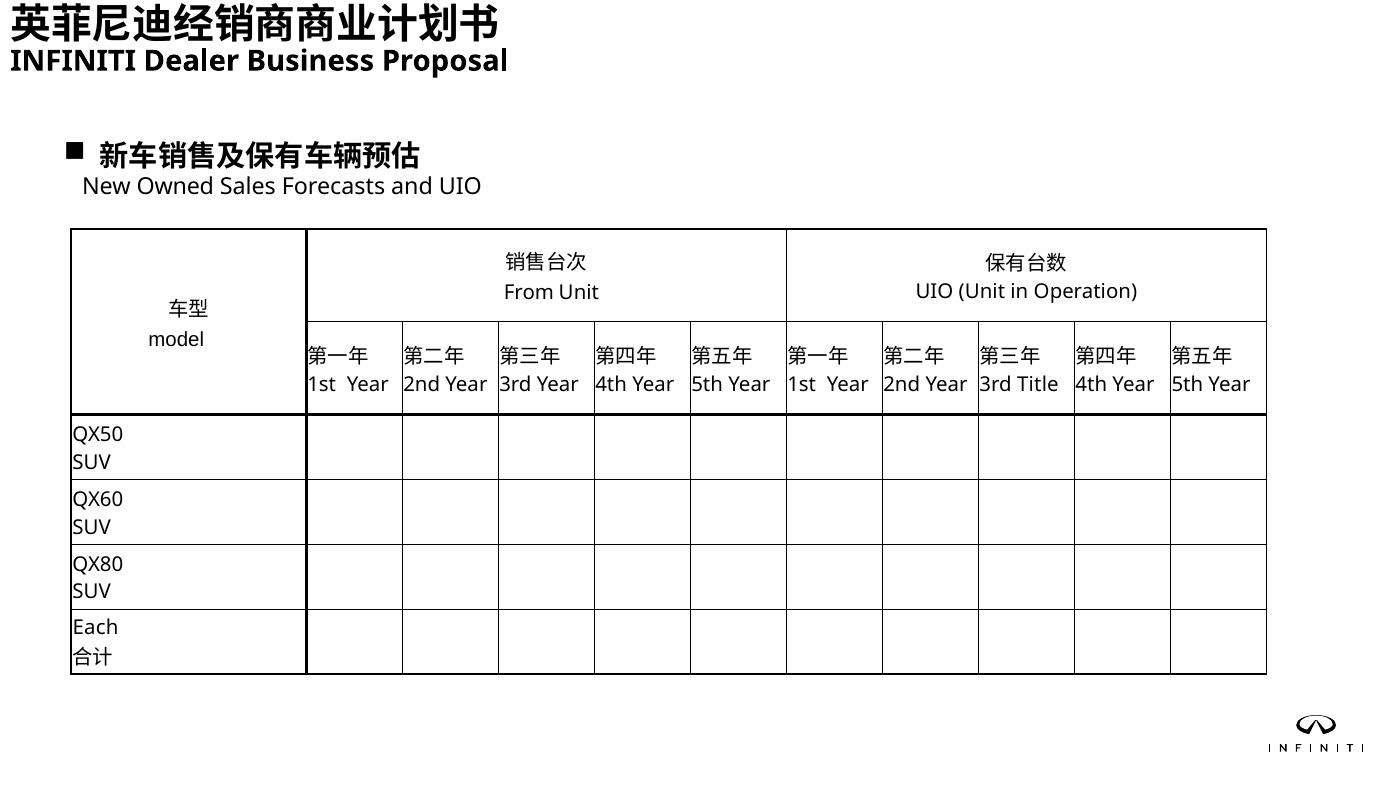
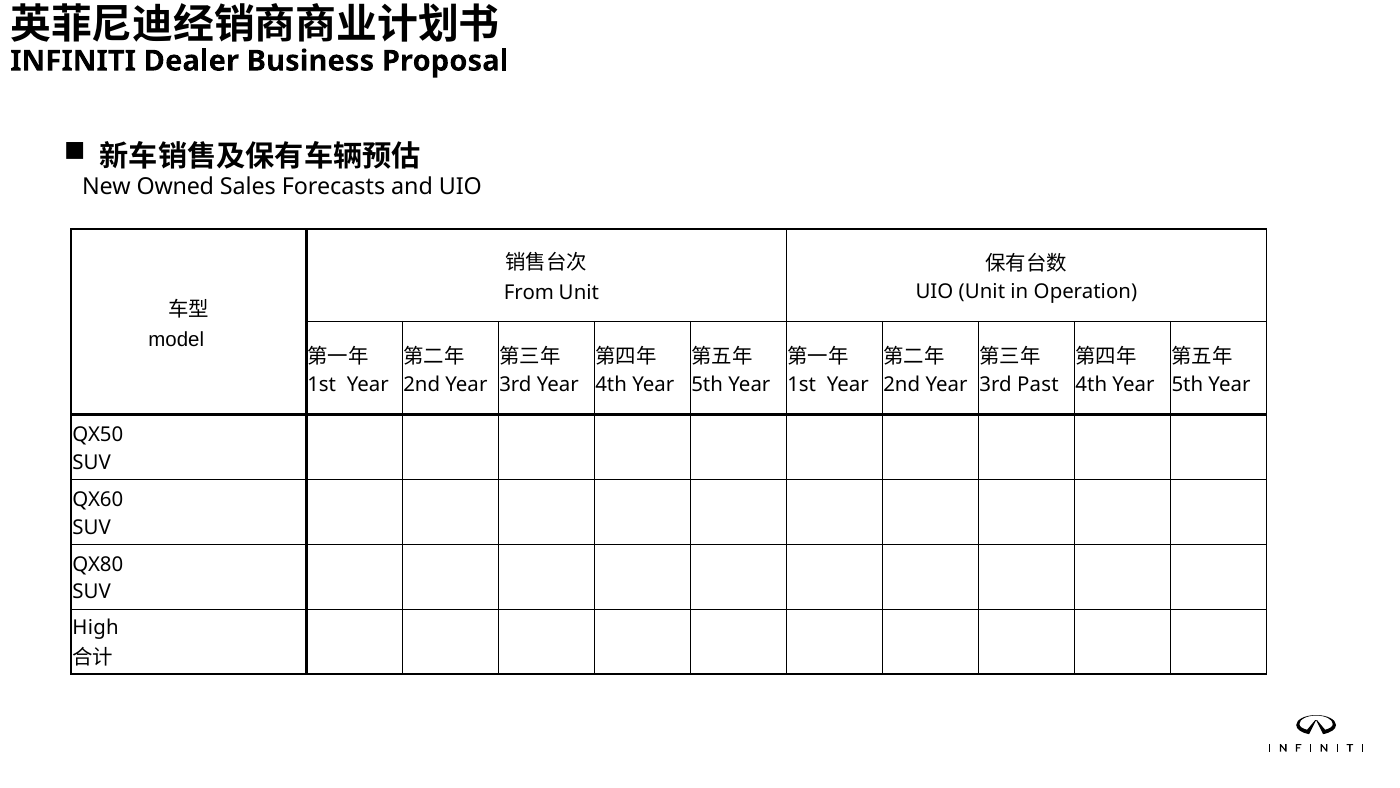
Title: Title -> Past (1038, 384)
Each: Each -> High (96, 628)
